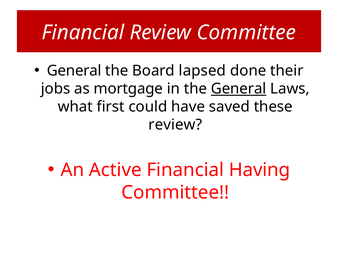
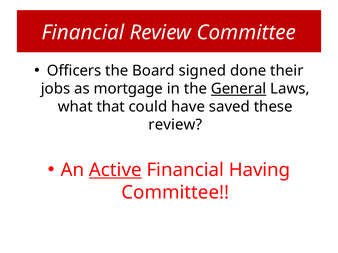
General: General -> Officers (74, 71)
lapsed: lapsed -> signed (202, 71)
first: first -> that (111, 107)
Active underline: none -> present (115, 170)
